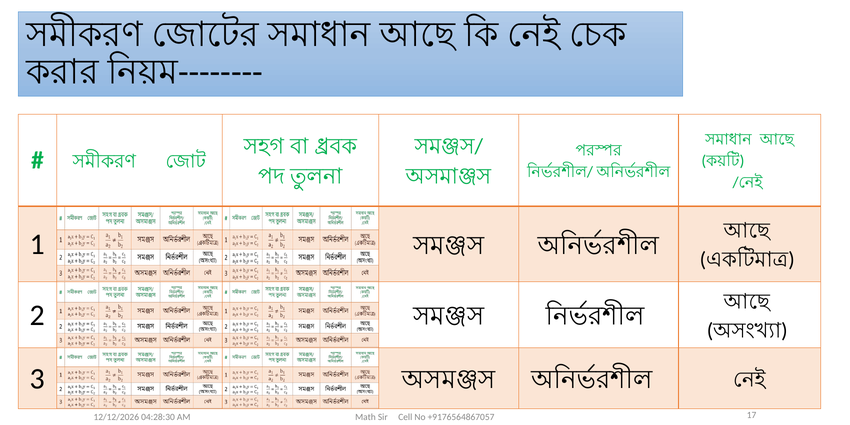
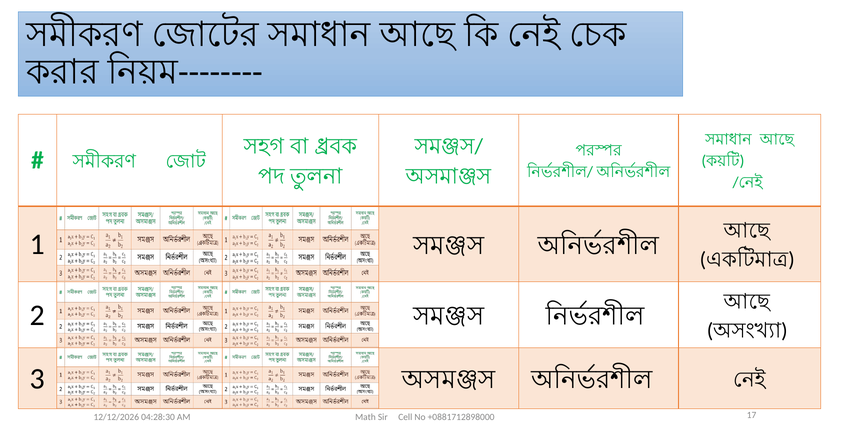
+9176564867057: +9176564867057 -> +0881712898000 (461, 417)
